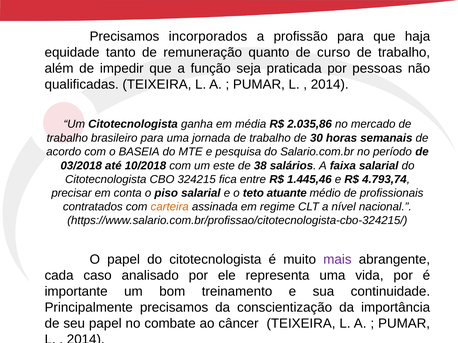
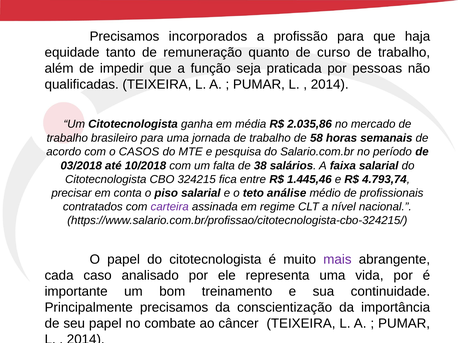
30: 30 -> 58 (316, 138)
BASEIA: BASEIA -> CASOS (139, 152)
este: este -> falta (224, 166)
atuante: atuante -> análise (287, 193)
carteira colour: orange -> purple (170, 207)
